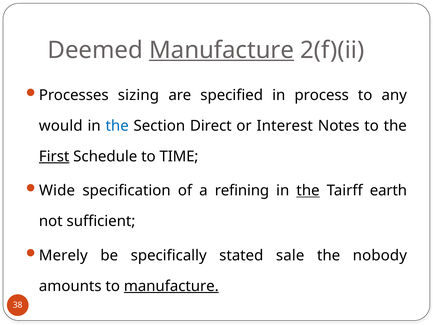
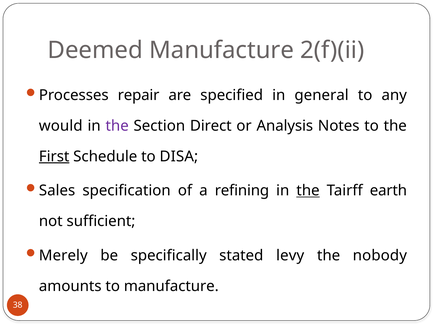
Manufacture underline: present -> none (222, 50)
sizing: sizing -> repair (139, 95)
process: process -> general (322, 95)
the colour: blue -> purple (117, 126)
Interest: Interest -> Analysis (285, 126)
TIME: TIME -> DISA (179, 156)
Wide: Wide -> Sales (57, 190)
sale: sale -> levy (290, 255)
manufacture underline: present -> none (171, 286)
